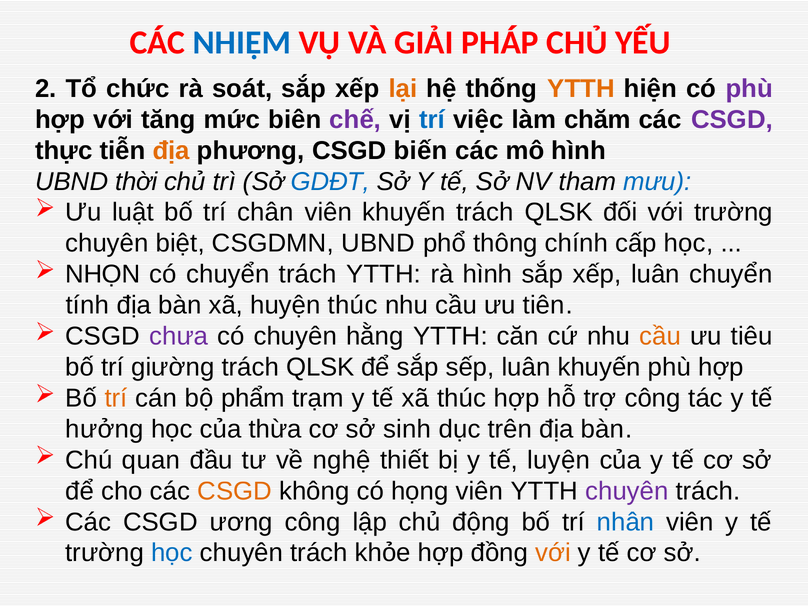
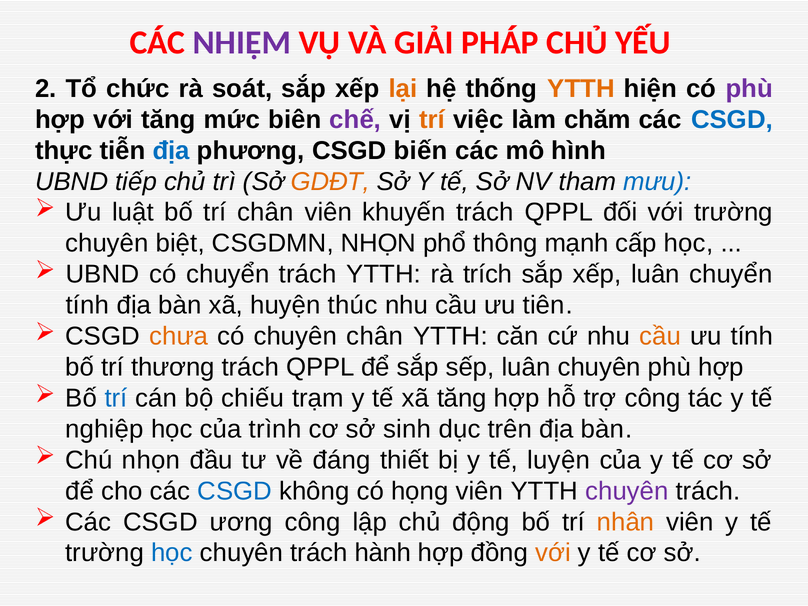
NHIỆM colour: blue -> purple (242, 43)
trí colour: blue -> orange (432, 120)
CSGD colour: purple -> blue (732, 120)
địa colour: orange -> blue (171, 151)
thời: thời -> tiếp (136, 182)
GDĐT colour: blue -> orange (331, 182)
QLSK: QLSK -> QPPL (559, 212)
CSGDMN UBND: UBND -> NHỌN (378, 243)
chính: chính -> mạnh (577, 243)
NHỌN: NHỌN -> UBND (103, 274)
rà hình: hình -> trích (488, 274)
chưa colour: purple -> orange (179, 336)
chuyên hằng: hằng -> chân (375, 336)
ưu tiêu: tiêu -> tính (752, 336)
giường: giường -> thương (173, 367)
QLSK: QLSK -> QPPL (320, 367)
luân khuyến: khuyến -> chuyên (599, 367)
trí colour: orange -> blue (116, 398)
phẩm: phẩm -> chiếu (253, 398)
xã thúc: thúc -> tăng (462, 398)
hưởng: hưởng -> nghiệp (105, 429)
thừa: thừa -> trình (275, 429)
Chú quan: quan -> nhọn (151, 460)
nghệ: nghệ -> đáng (342, 460)
CSGD colour: orange -> blue (235, 491)
nhân colour: blue -> orange (626, 522)
khỏe: khỏe -> hành (383, 553)
